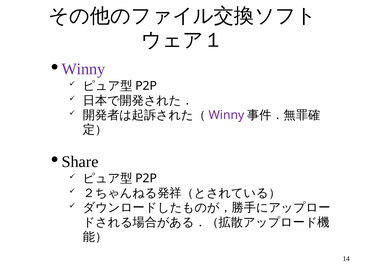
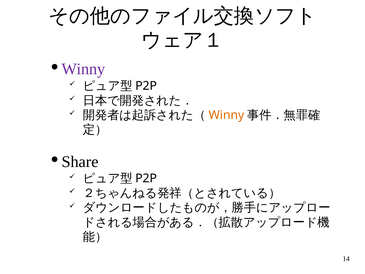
Winny colour: purple -> orange (226, 115)
